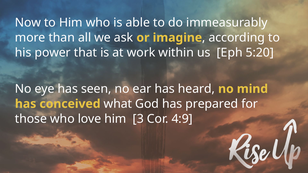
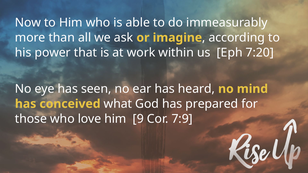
5:20: 5:20 -> 7:20 (260, 53)
3: 3 -> 9 (138, 119)
4:9: 4:9 -> 7:9 (182, 119)
